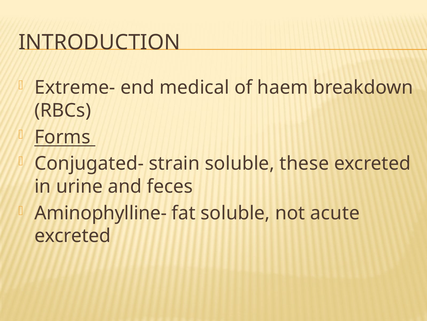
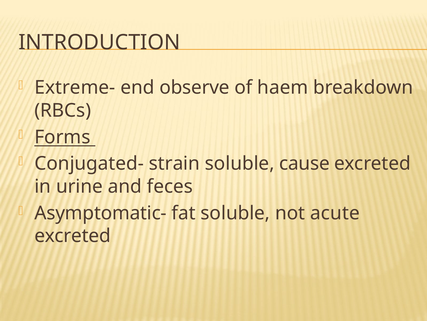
medical: medical -> observe (195, 87)
these: these -> cause (304, 163)
Aminophylline-: Aminophylline- -> Asymptomatic- (101, 213)
